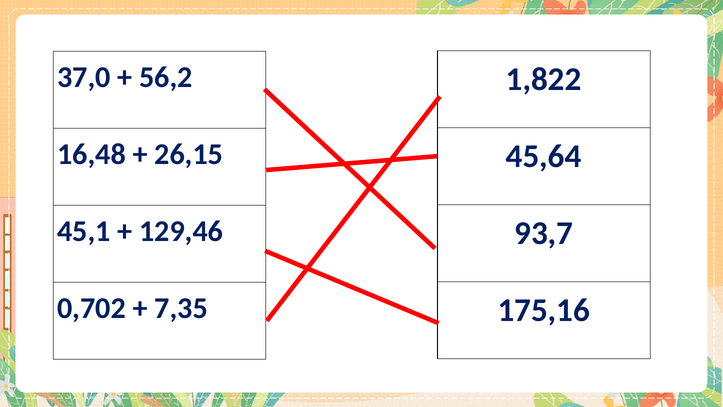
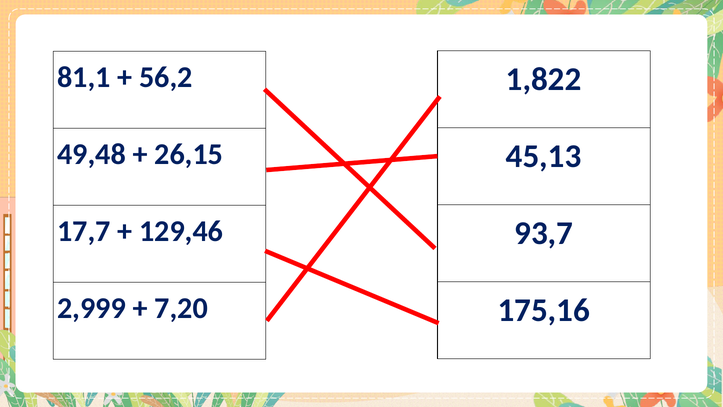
37,0: 37,0 -> 81,1 (84, 77)
16,48: 16,48 -> 49,48 (92, 154)
45,64: 45,64 -> 45,13 (544, 156)
45,1: 45,1 -> 17,7 (84, 231)
0,702: 0,702 -> 2,999 (92, 308)
7,35: 7,35 -> 7,20 (181, 308)
